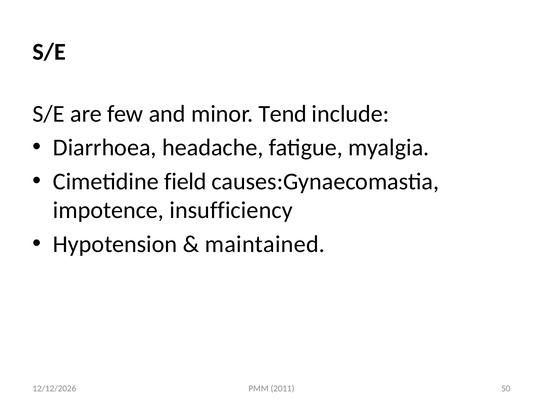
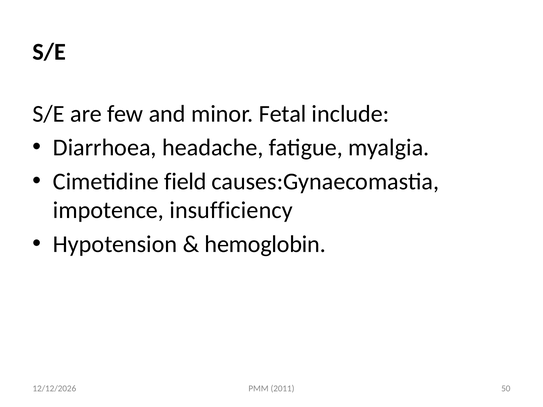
Tend: Tend -> Fetal (283, 114)
maintained: maintained -> hemoglobin (265, 244)
